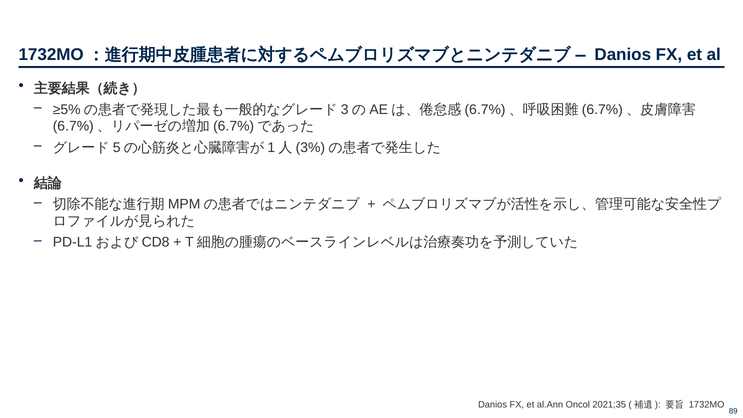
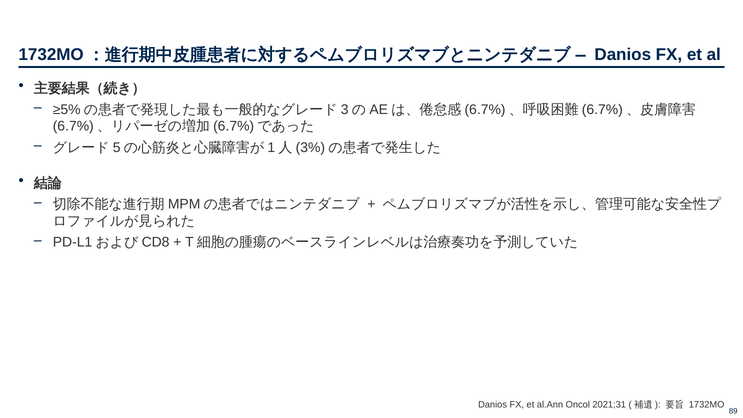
2021;35: 2021;35 -> 2021;31 (609, 405)
